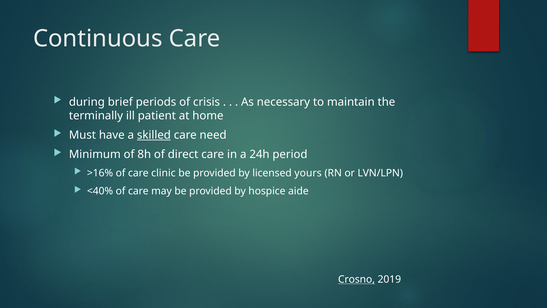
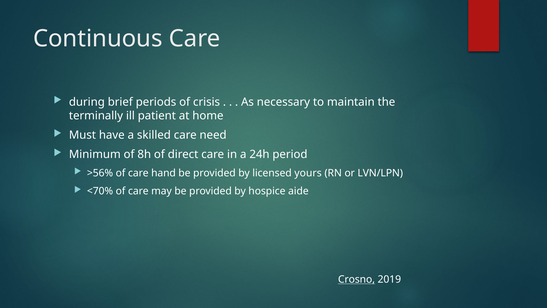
skilled underline: present -> none (154, 135)
>16%: >16% -> >56% (100, 173)
clinic: clinic -> hand (163, 173)
<40%: <40% -> <70% (100, 191)
